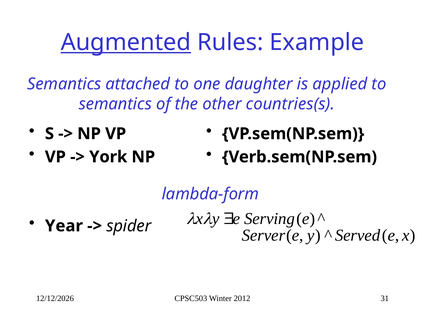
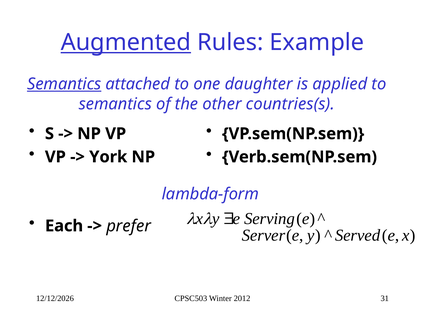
Semantics underline: none -> present (64, 84)
Year: Year -> Each (64, 226)
spider: spider -> prefer (129, 226)
